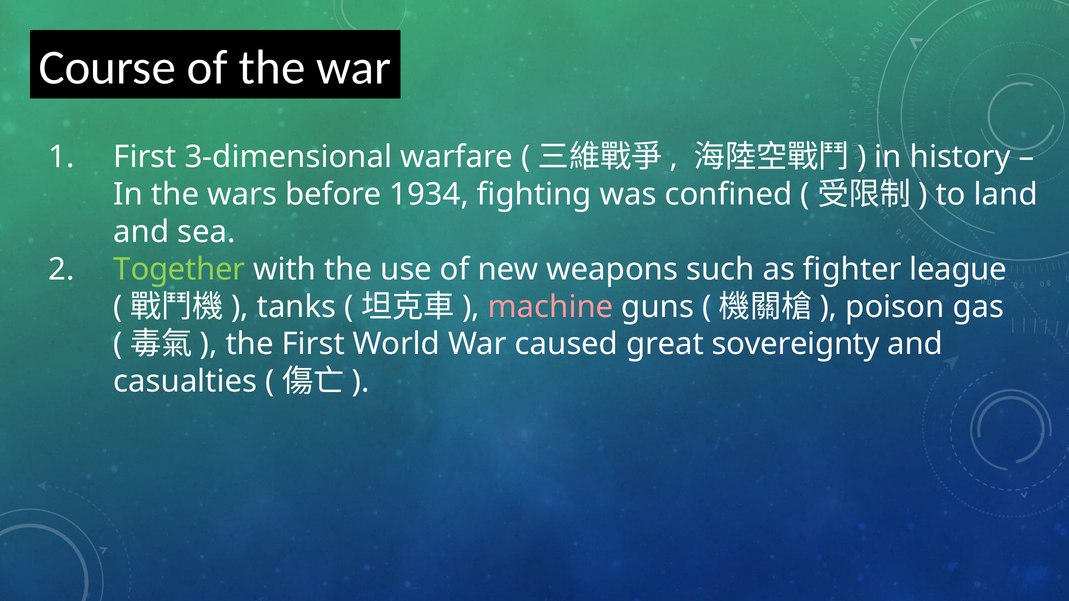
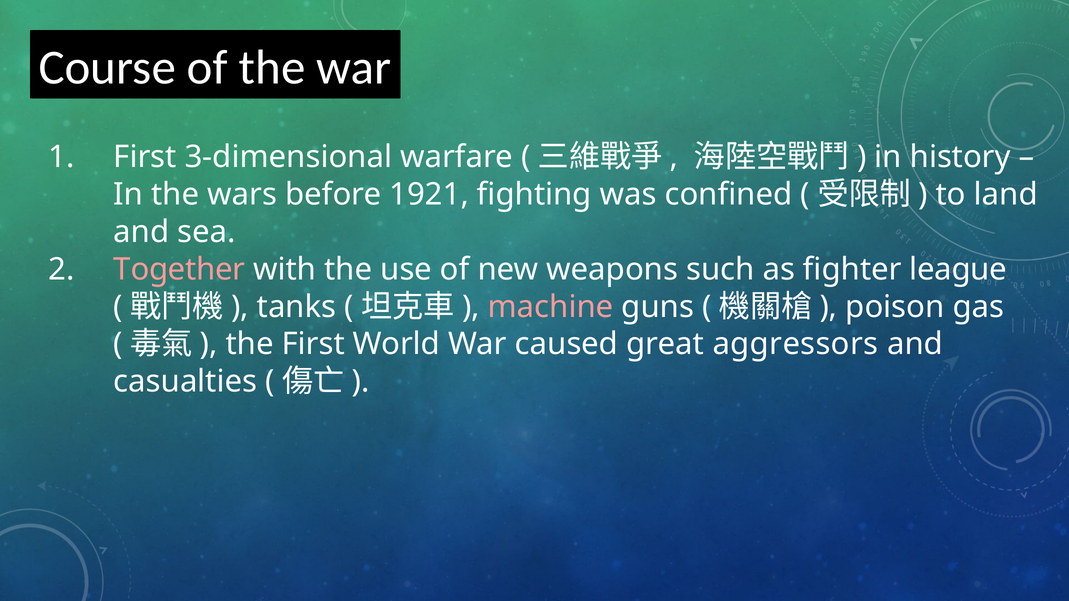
1934: 1934 -> 1921 (429, 195)
Together colour: light green -> pink (179, 269)
sovereignty: sovereignty -> aggressors (795, 344)
